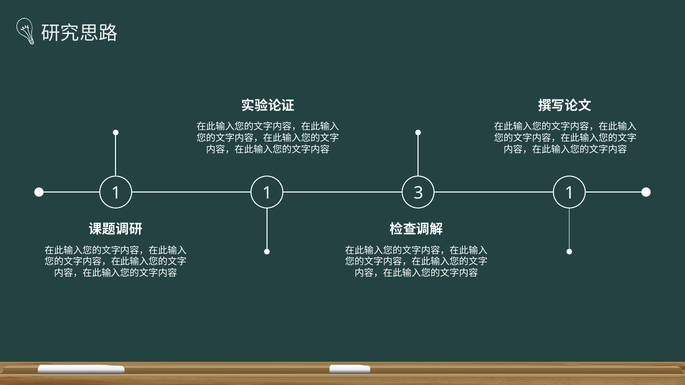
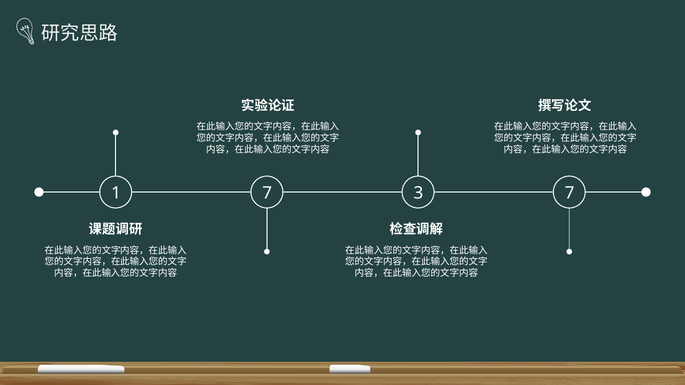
1 1: 1 -> 7 (267, 193)
3 1: 1 -> 7 (570, 193)
